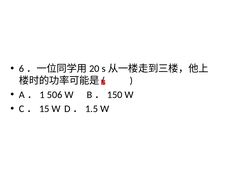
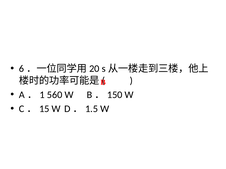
506: 506 -> 560 (55, 95)
